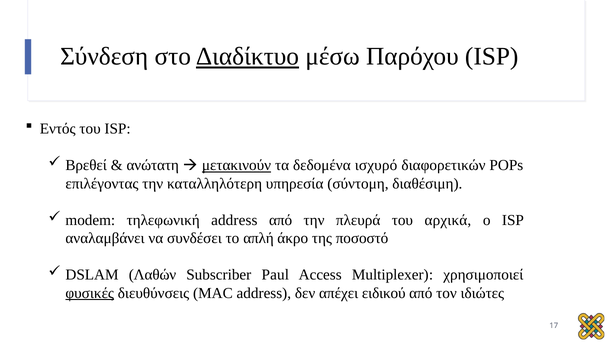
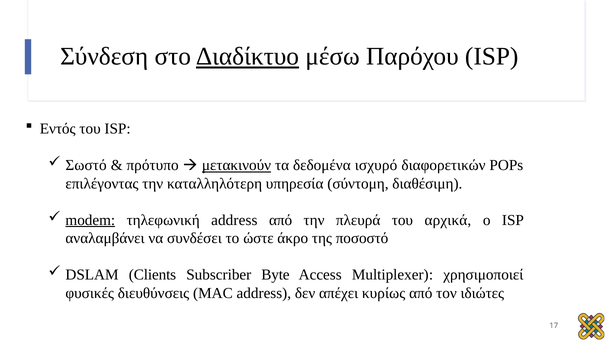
Βρεθεί: Βρεθεί -> Σωστό (86, 165)
ανώτατη: ανώτατη -> πρότυπο (153, 165)
modem underline: none -> present (90, 220)
απλή: απλή -> ώστε (258, 238)
Λαθών: Λαθών -> Clients (153, 275)
Paul: Paul -> Byte (275, 275)
φυσικές underline: present -> none (90, 293)
ειδικού: ειδικού -> κυρίως (384, 293)
